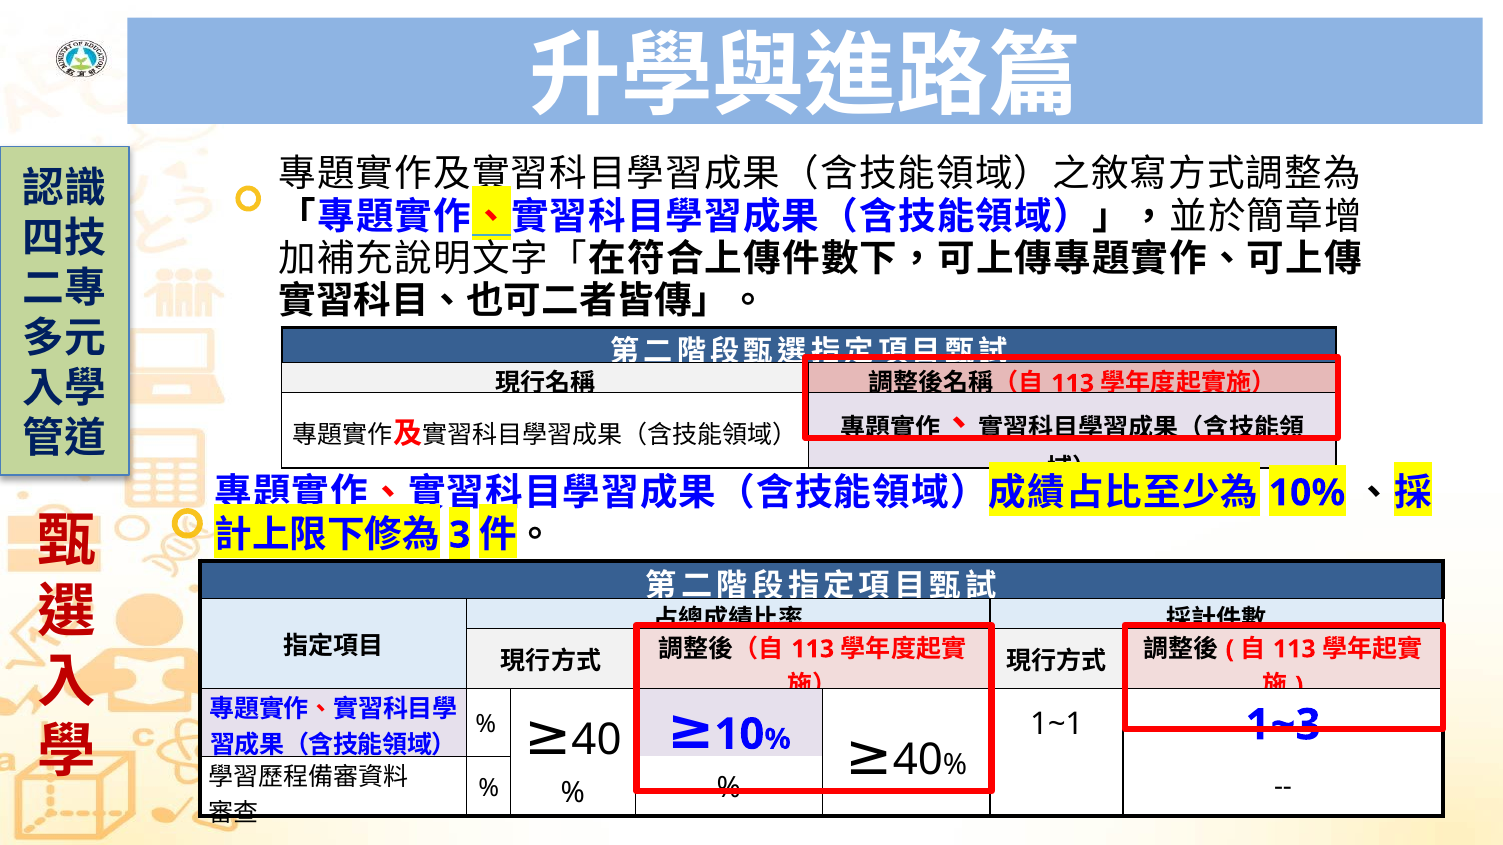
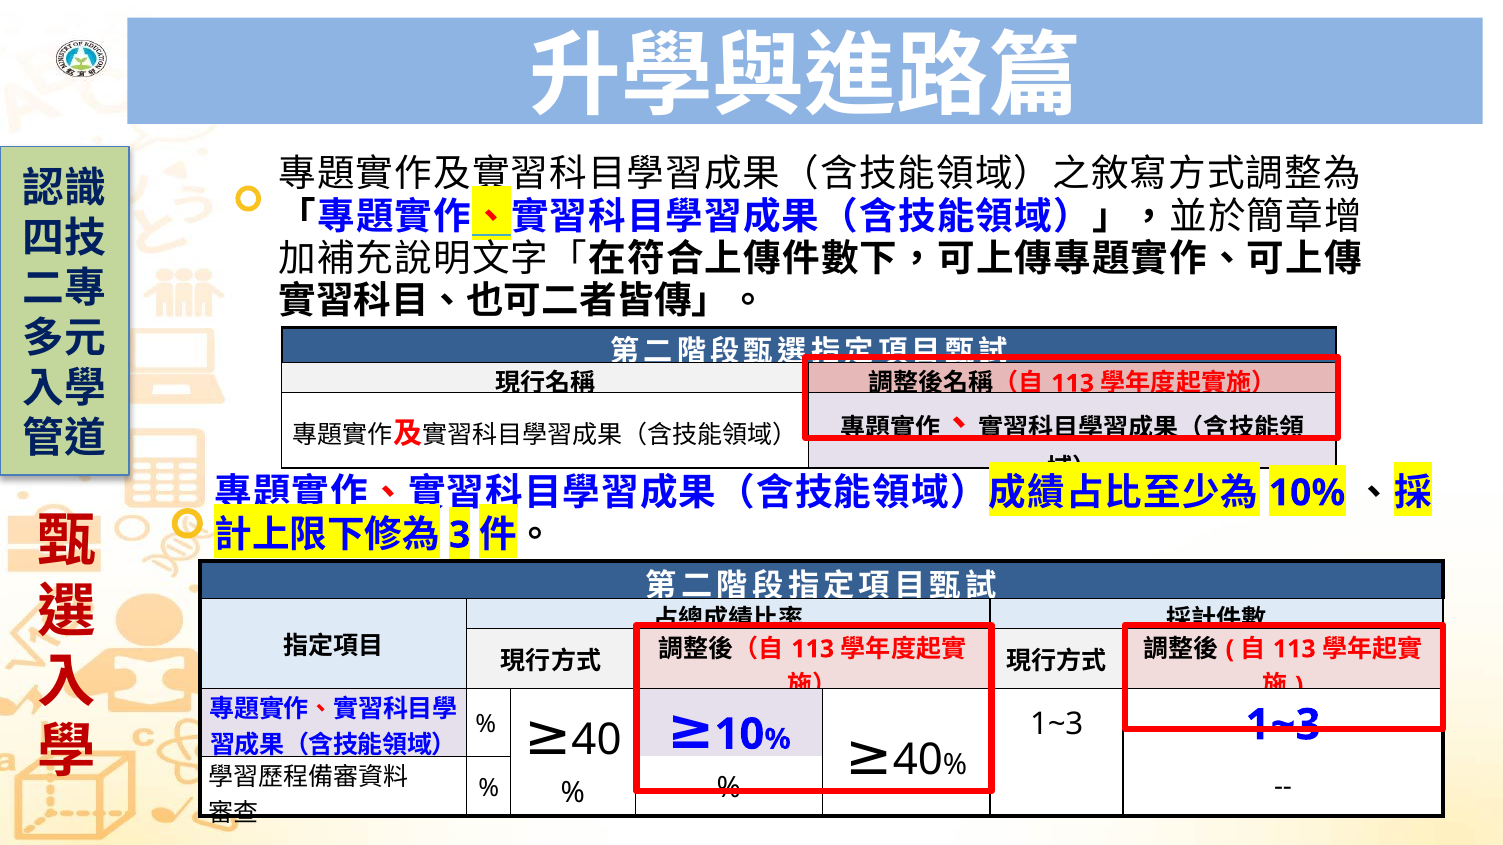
1~1: 1~1 -> 1~3 (1057, 725)
